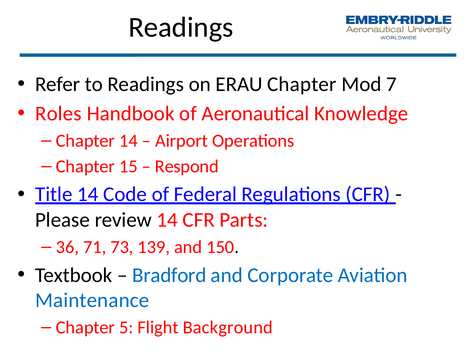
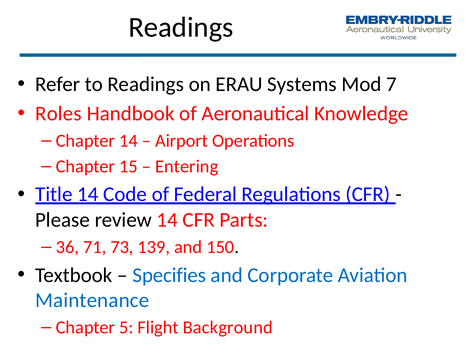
ERAU Chapter: Chapter -> Systems (302, 84)
Respond: Respond -> Entering (187, 166)
Bradford: Bradford -> Specifies (169, 275)
